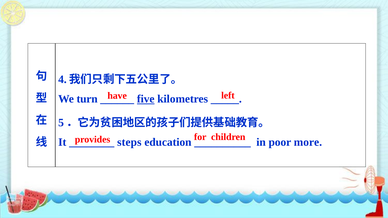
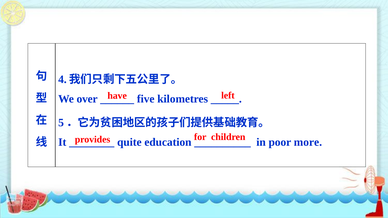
turn: turn -> over (87, 99)
five underline: present -> none (146, 99)
steps: steps -> quite (129, 142)
